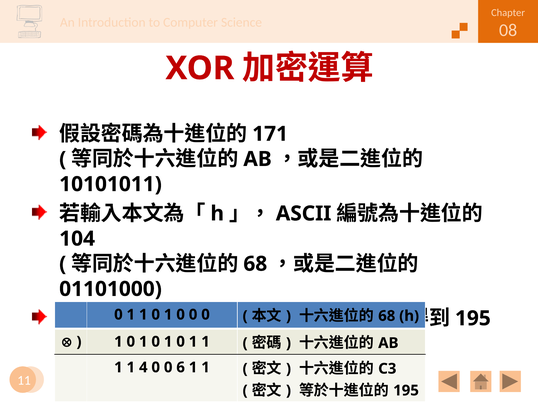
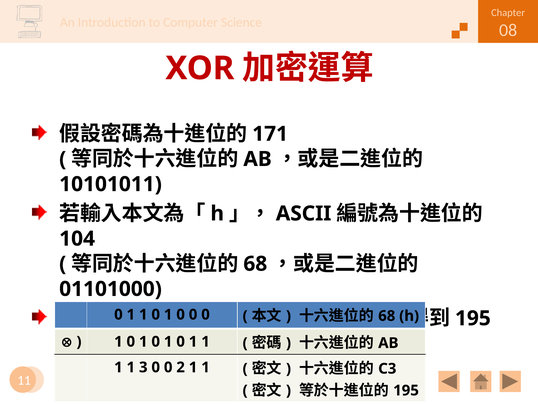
4: 4 -> 3 (143, 367)
6: 6 -> 2 (181, 367)
